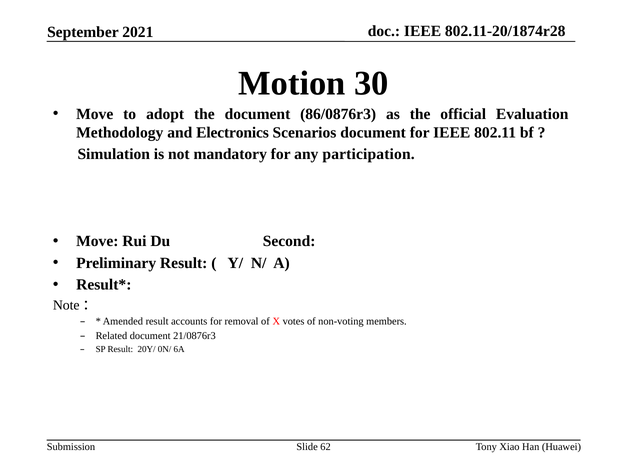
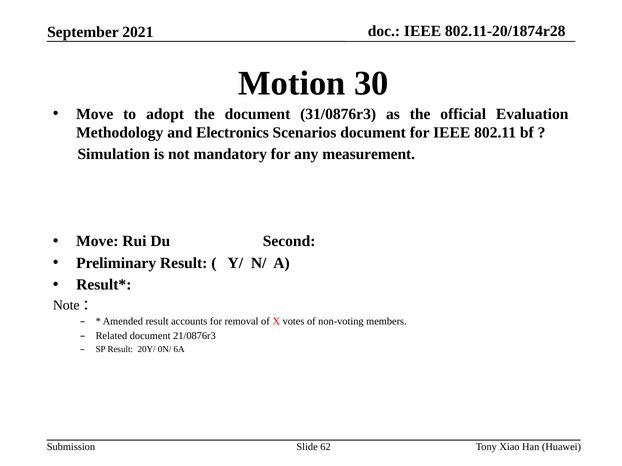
86/0876r3: 86/0876r3 -> 31/0876r3 (338, 114)
participation: participation -> measurement (369, 155)
